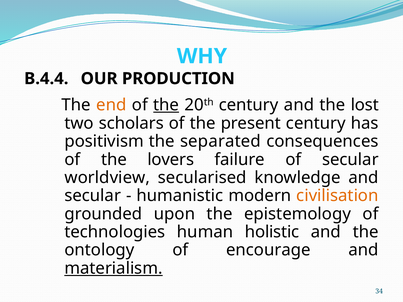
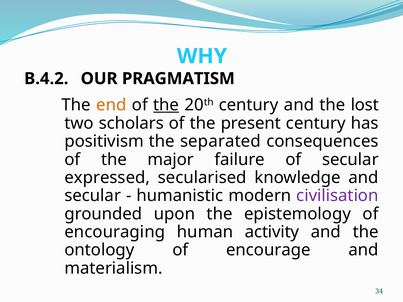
B.4.4: B.4.4 -> B.4.2 (46, 79)
PRODUCTION: PRODUCTION -> PRAGMATISM (178, 79)
lovers: lovers -> major (171, 160)
worldview: worldview -> expressed (107, 178)
civilisation colour: orange -> purple (337, 196)
technologies: technologies -> encouraging (115, 232)
holistic: holistic -> activity (272, 232)
materialism underline: present -> none (113, 268)
